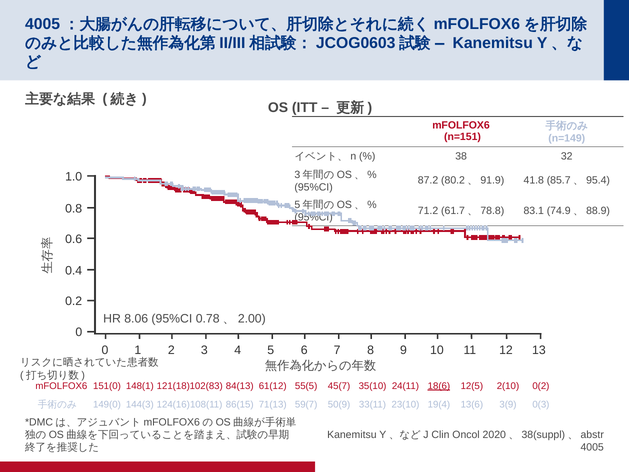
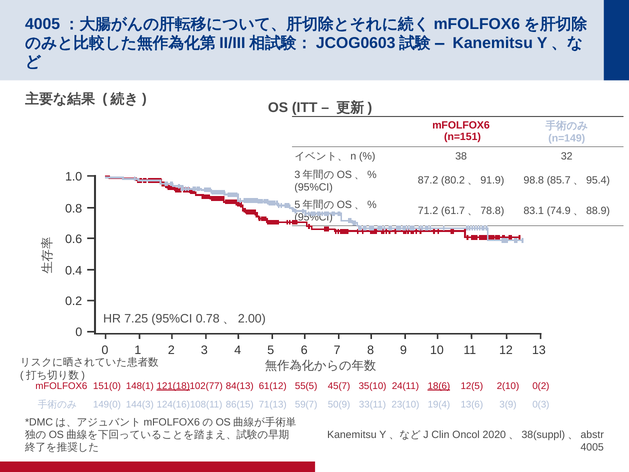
41.8: 41.8 -> 98.8 (534, 180)
8.06: 8.06 -> 7.25 (136, 319)
121(18 underline: none -> present (173, 386)
102(83: 102(83 -> 102(77 (206, 386)
